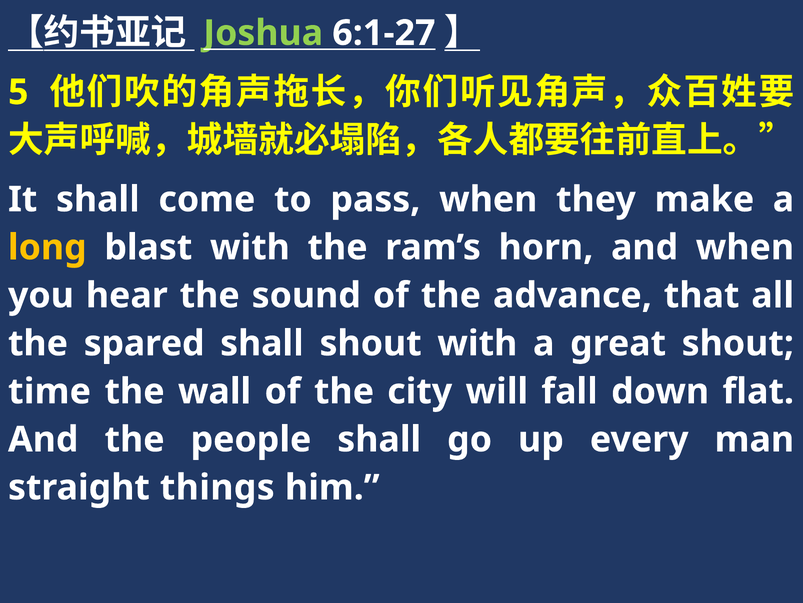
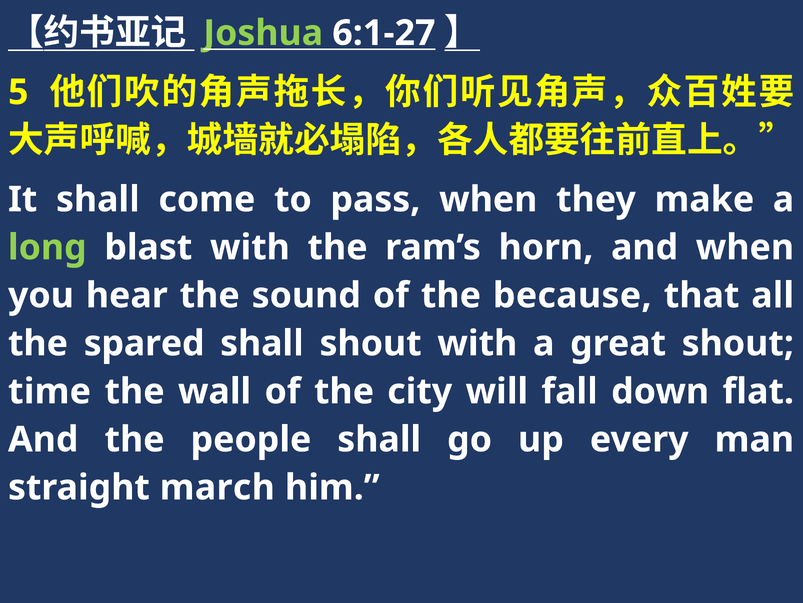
long colour: yellow -> light green (47, 247)
advance: advance -> because (572, 295)
things: things -> march (217, 487)
